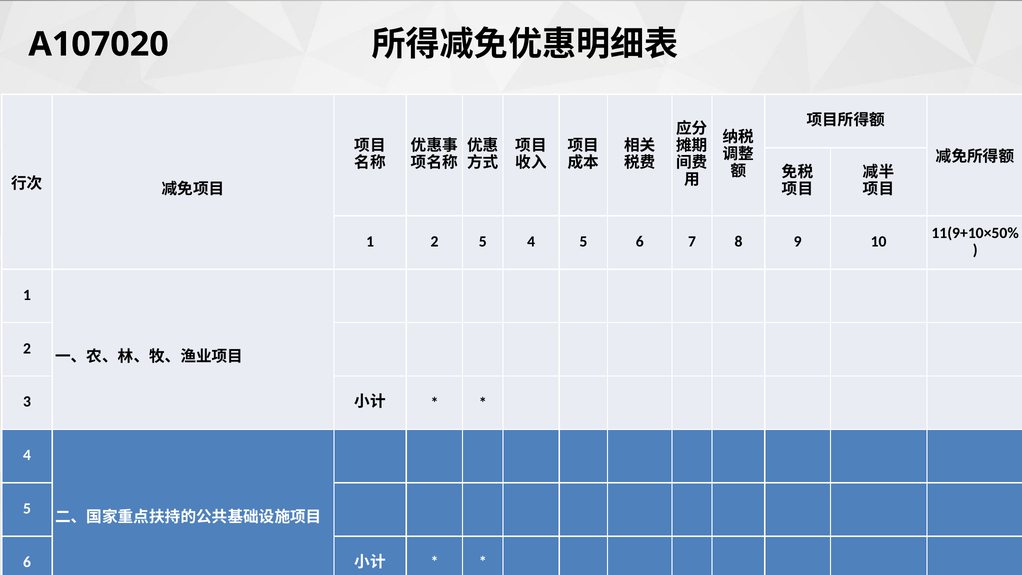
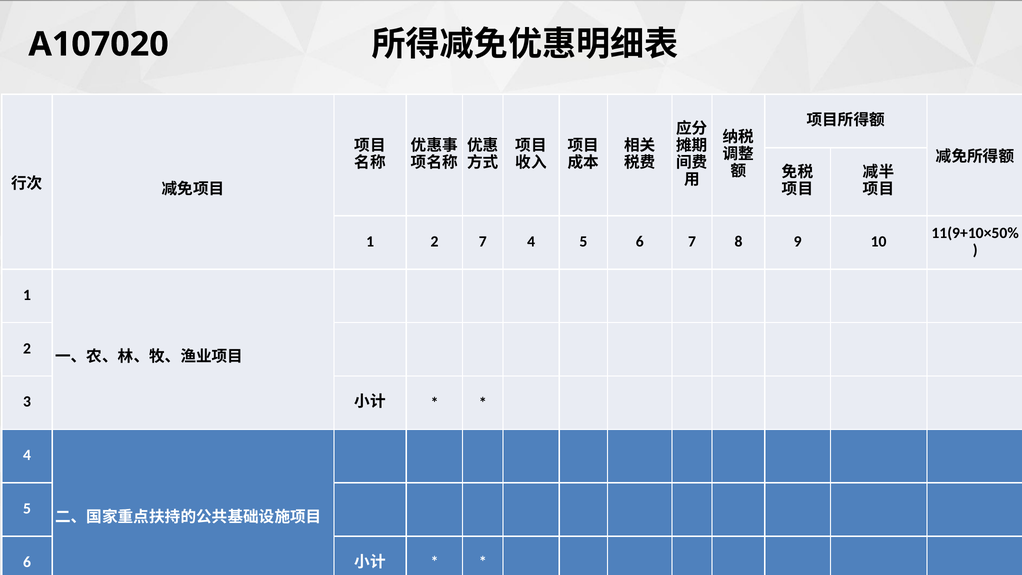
2 5: 5 -> 7 (483, 242)
